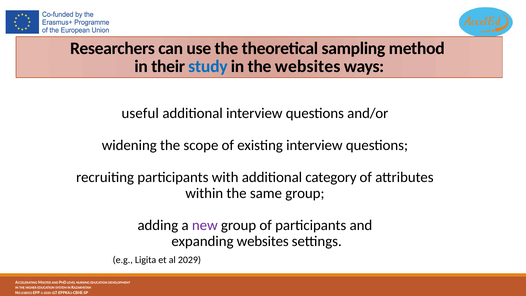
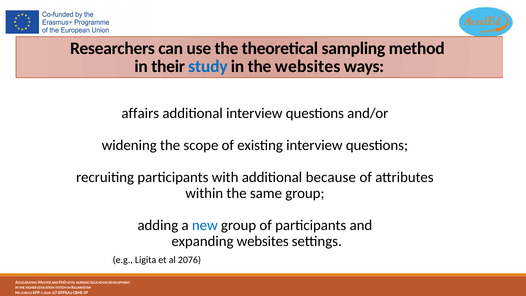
useful: useful -> affairs (140, 113)
category: category -> because (331, 177)
new colour: purple -> blue (205, 225)
2029: 2029 -> 2076 (189, 260)
